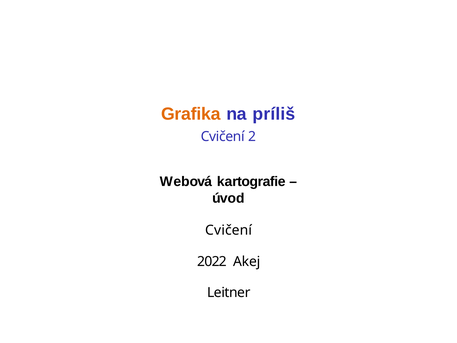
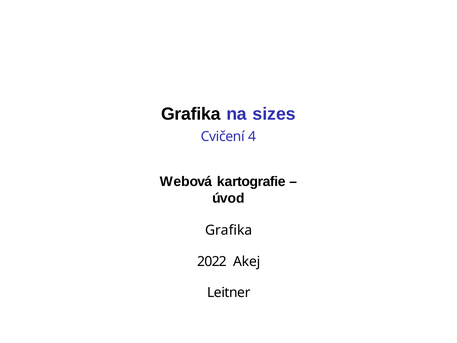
Grafika colour: orange -> black (191, 114)
príliš: príliš -> sizes (274, 114)
2: 2 -> 4 (252, 137)
Cvičení: Cvičení -> Grafika (229, 230)
